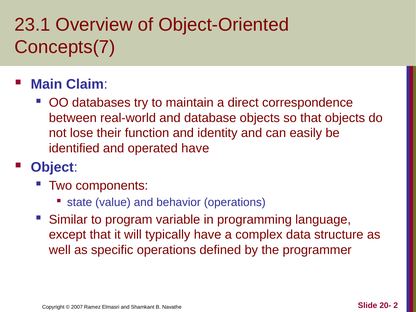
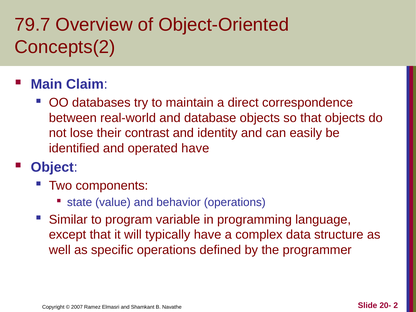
23.1: 23.1 -> 79.7 (33, 25)
Concepts(7: Concepts(7 -> Concepts(2 (65, 47)
function: function -> contrast (147, 133)
